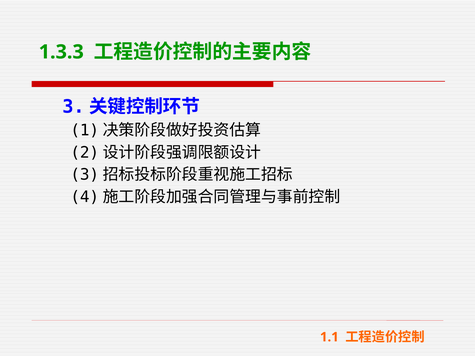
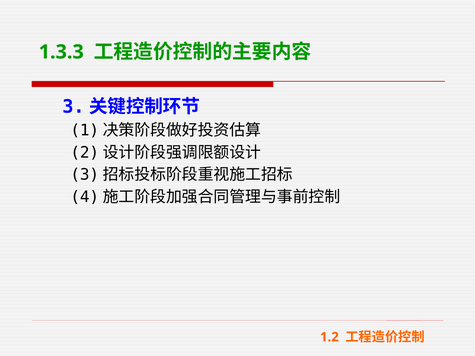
1.1: 1.1 -> 1.2 (329, 337)
